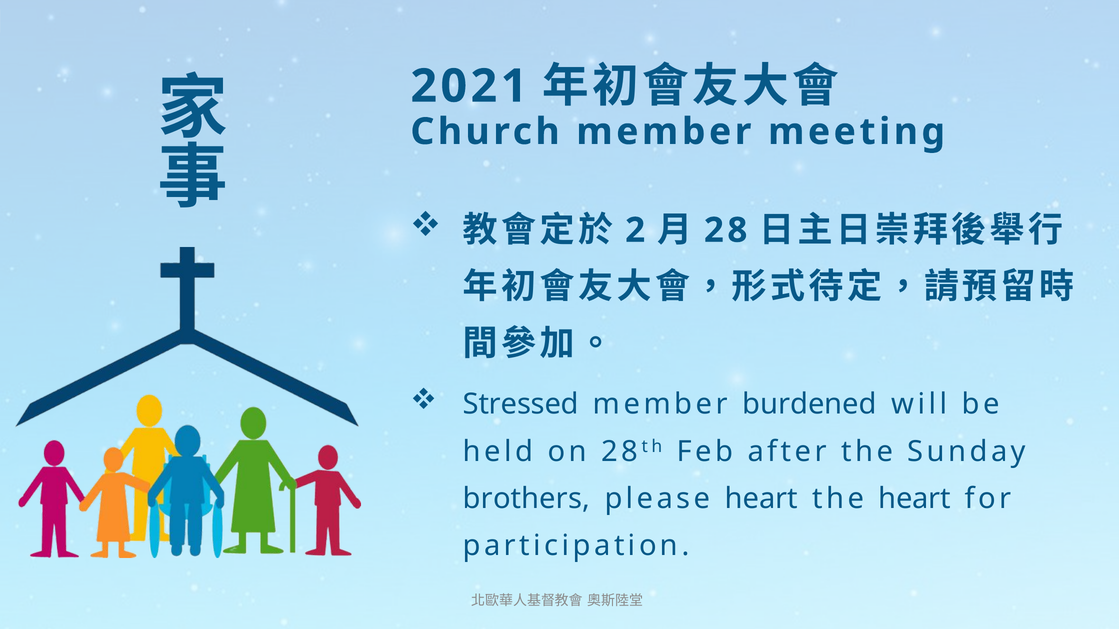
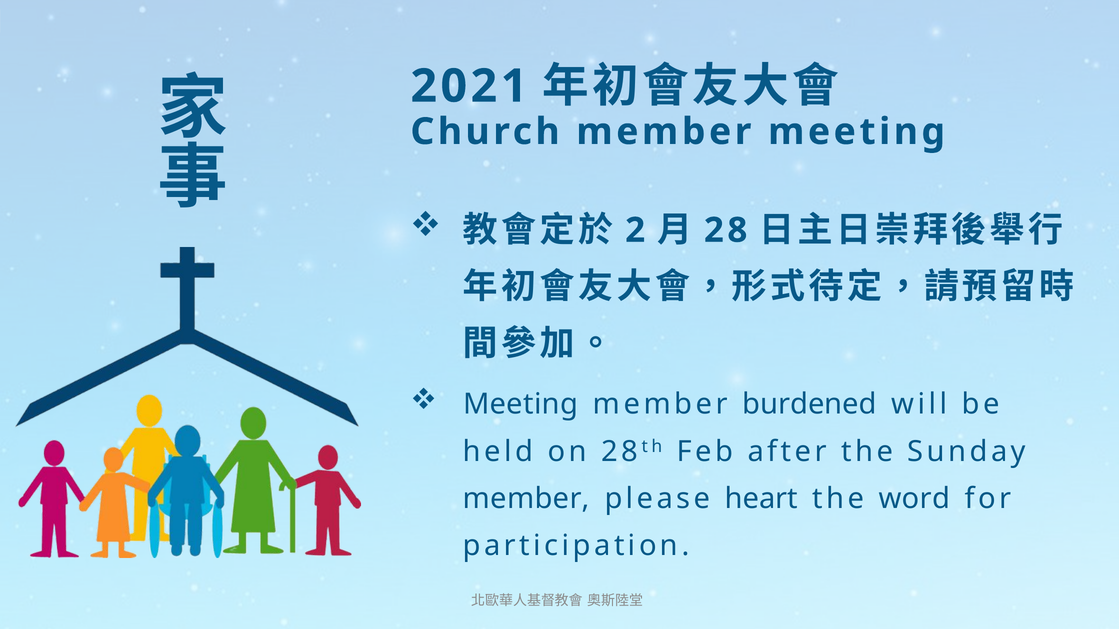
Stressed: Stressed -> Meeting (521, 405)
brothers: brothers -> member (526, 499)
the heart: heart -> word (914, 499)
